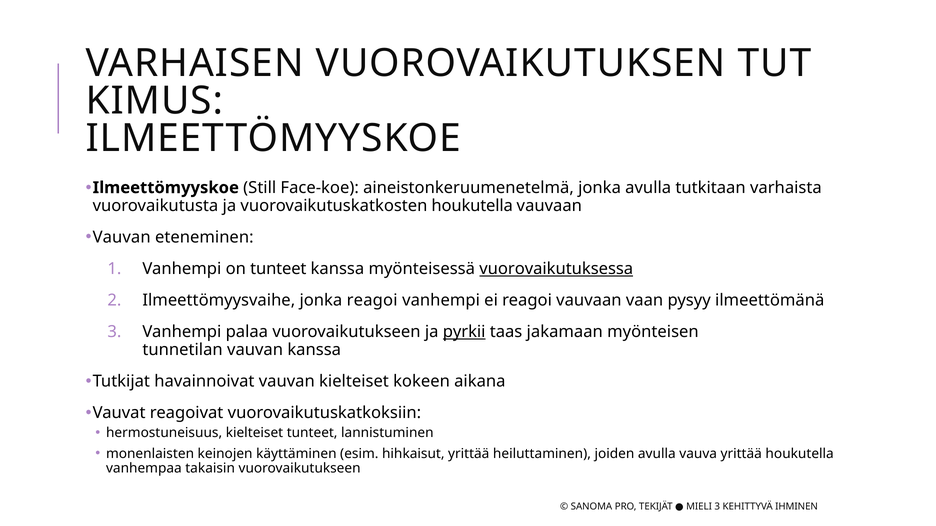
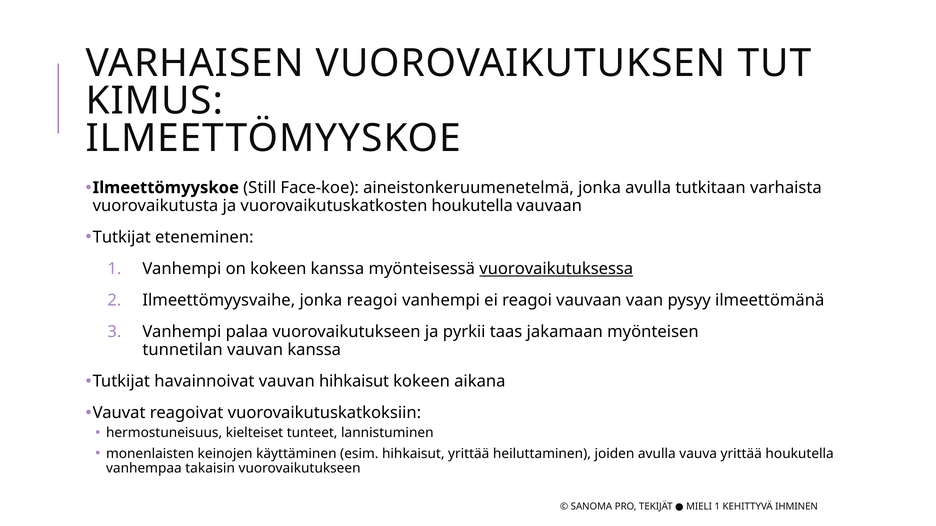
Vauvan: Vauvan -> Tutkijat (122, 237)
on tunteet: tunteet -> kokeen (278, 269)
pyrkii underline: present -> none (464, 332)
vauvan kielteiset: kielteiset -> hihkaisut (354, 381)
MIELI 3: 3 -> 1 (717, 507)
